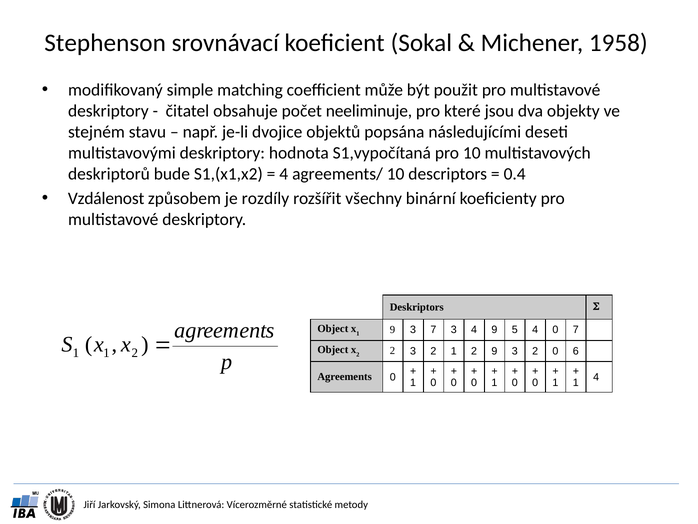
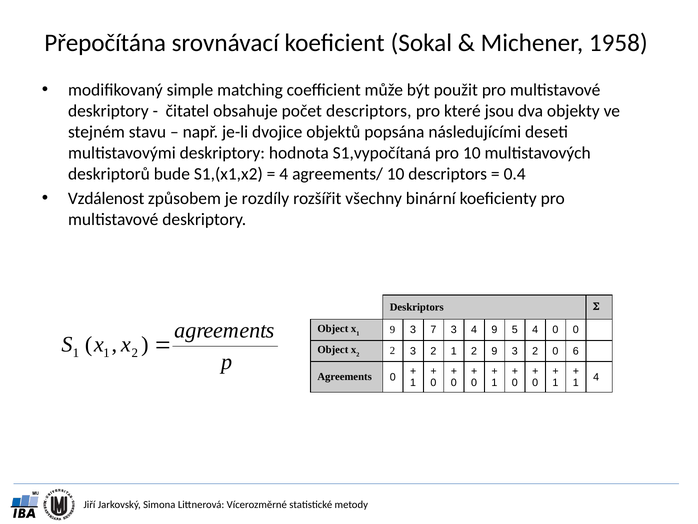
Stephenson: Stephenson -> Přepočítána (105, 43)
počet neeliminuje: neeliminuje -> descriptors (369, 111)
0 7: 7 -> 0 (576, 330)
